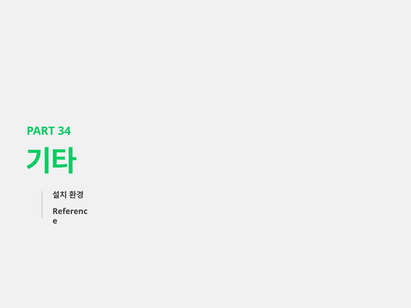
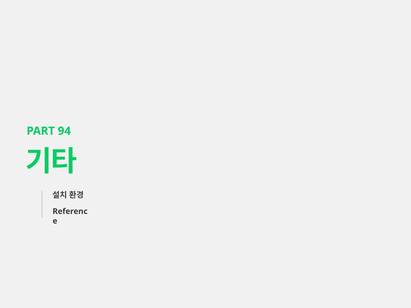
34: 34 -> 94 (64, 131)
